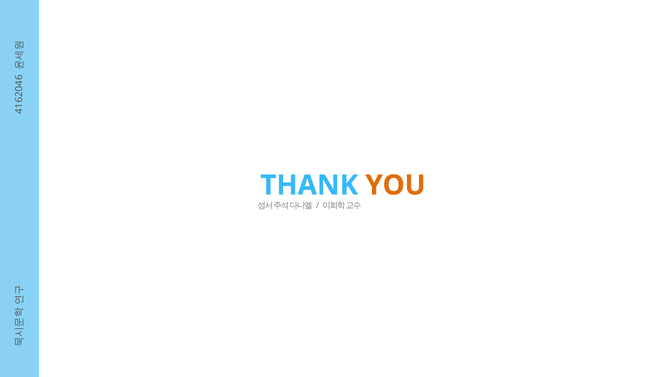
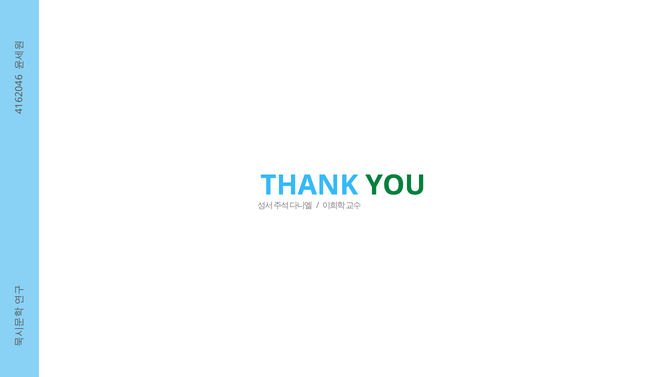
YOU colour: orange -> green (395, 185)
